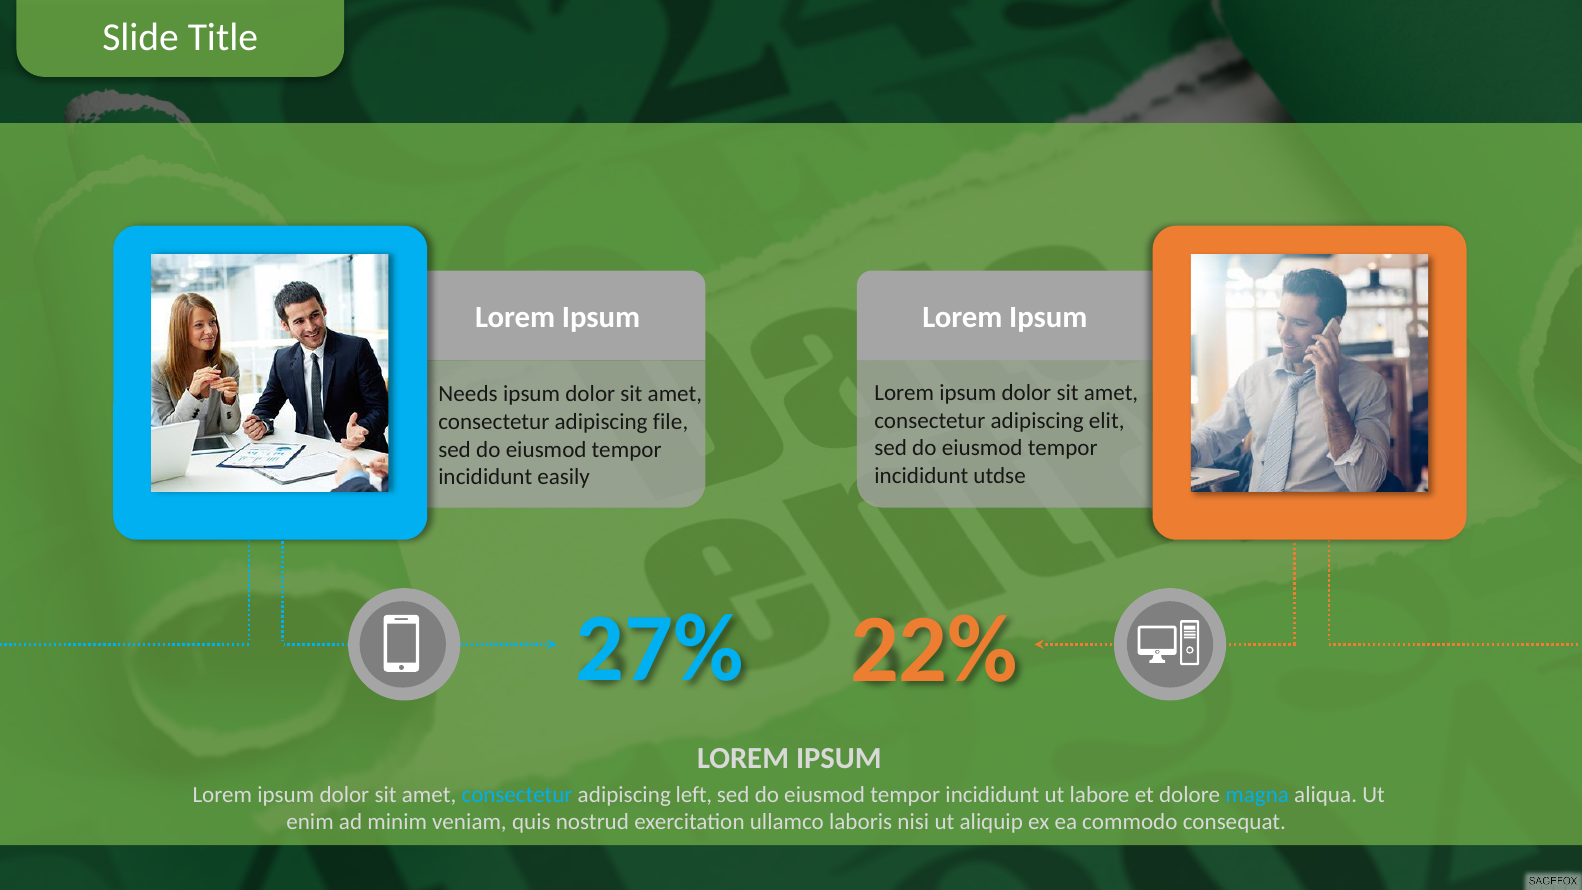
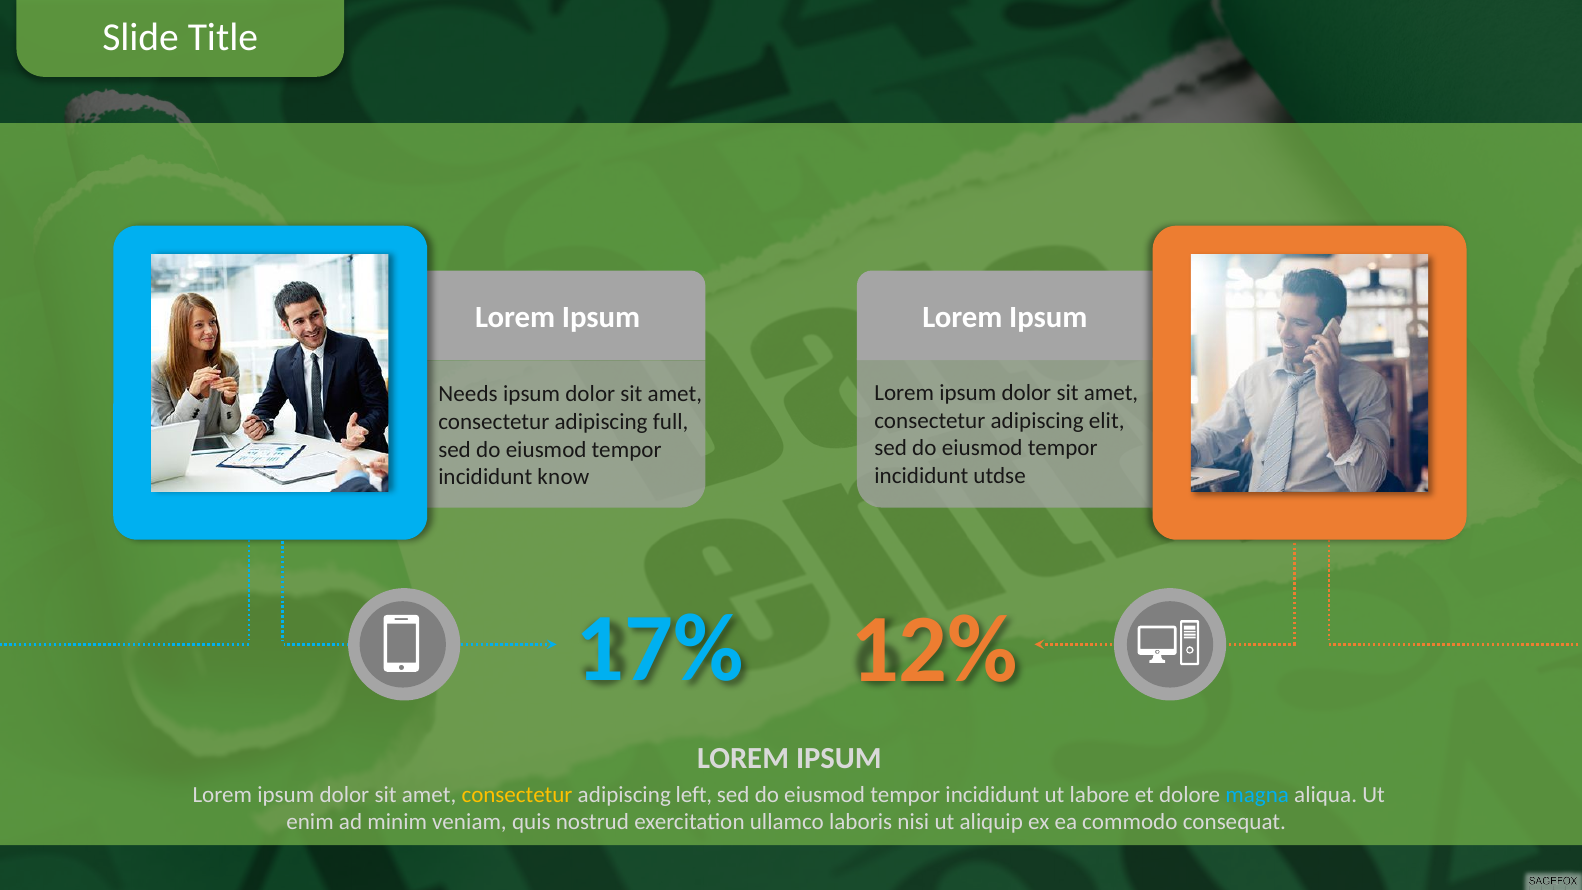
file: file -> full (671, 422)
easily: easily -> know (563, 477)
27%: 27% -> 17% (660, 649)
22%: 22% -> 12% (934, 649)
consectetur colour: light blue -> yellow (517, 794)
